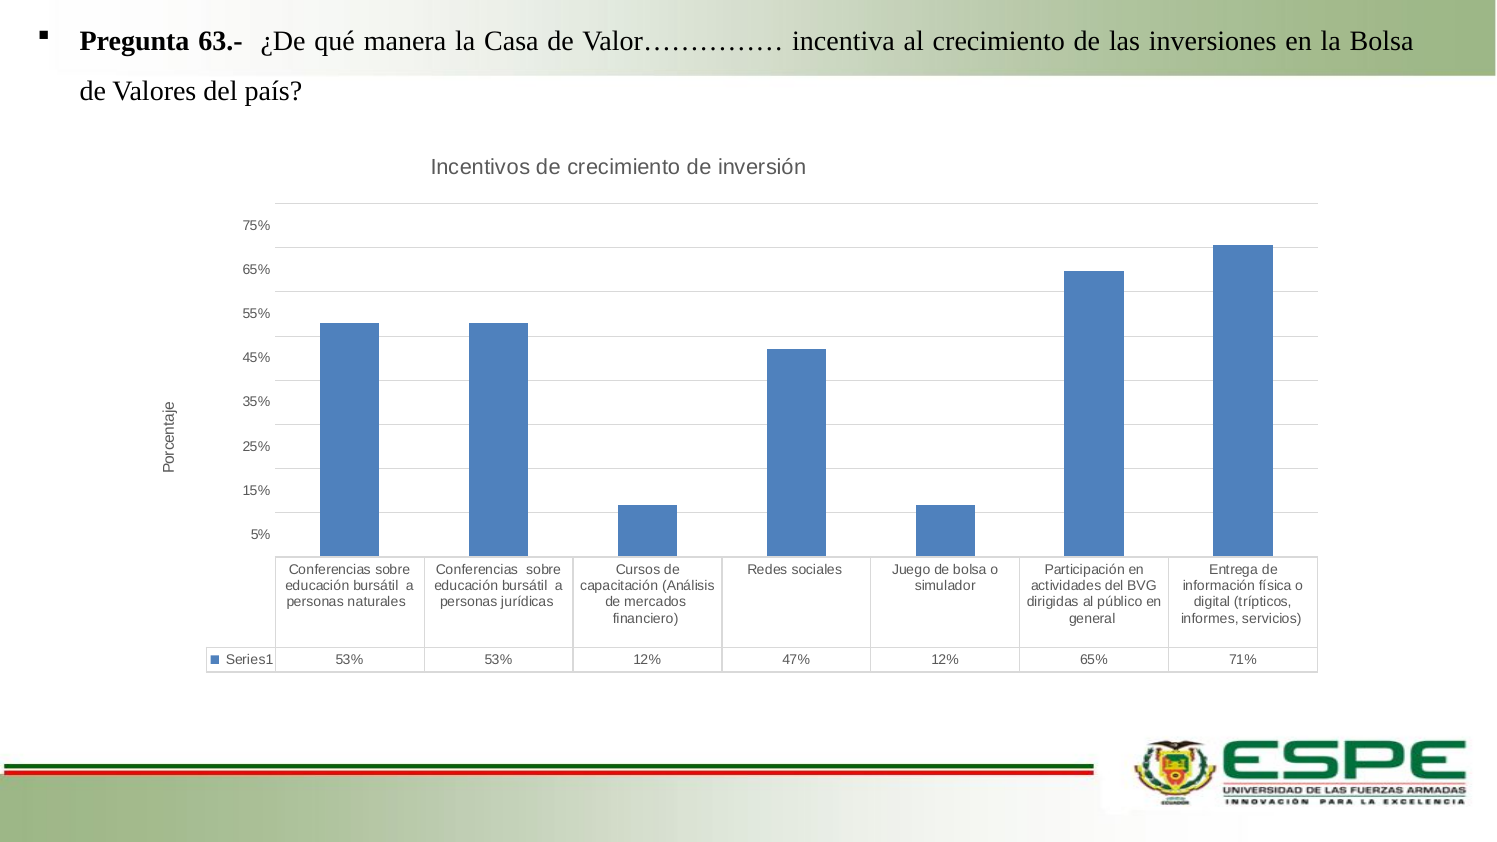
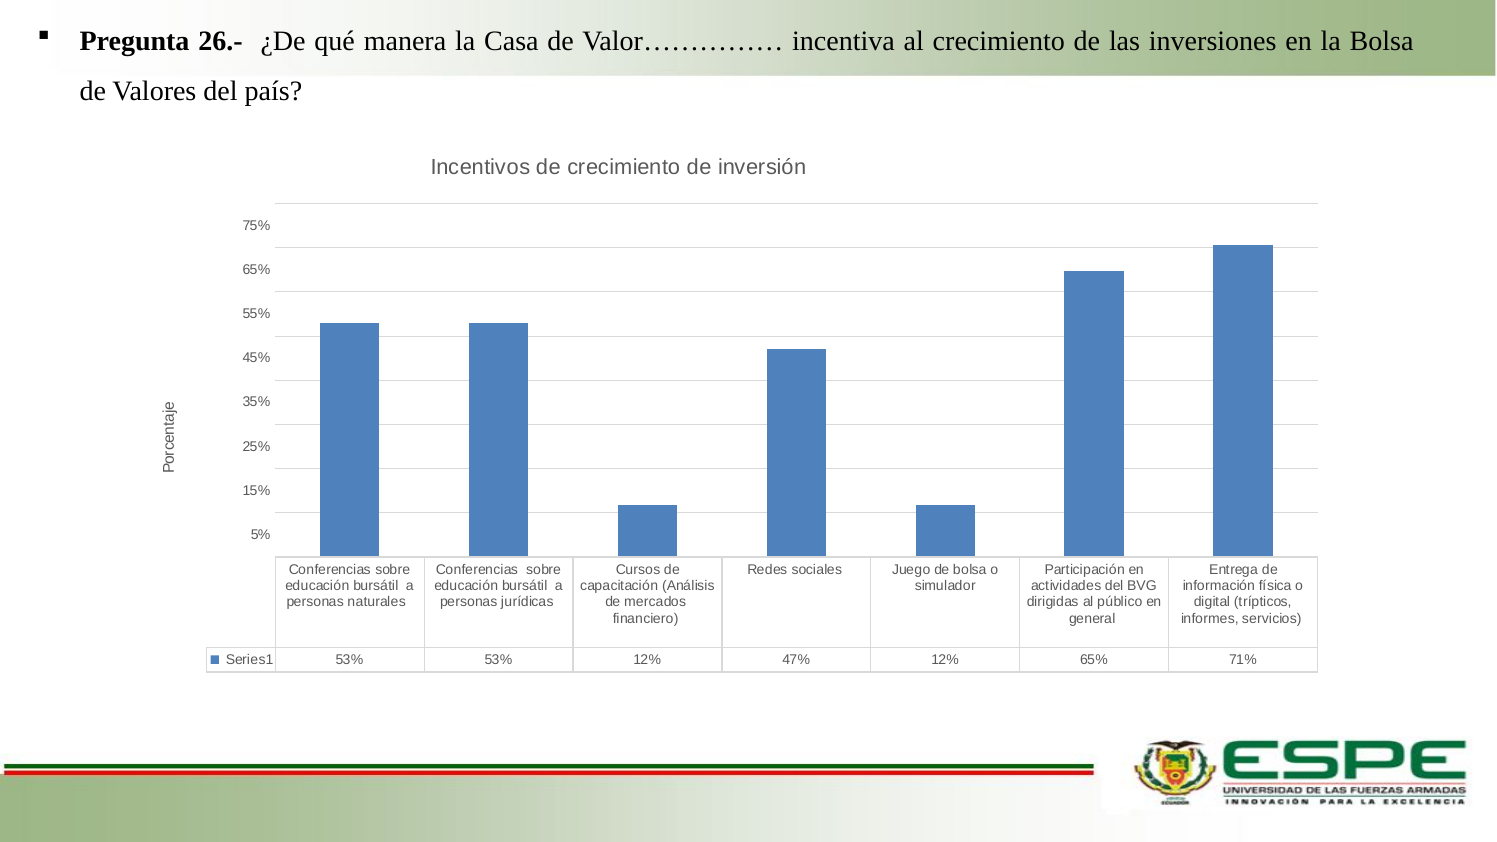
63.-: 63.- -> 26.- (221, 41)
